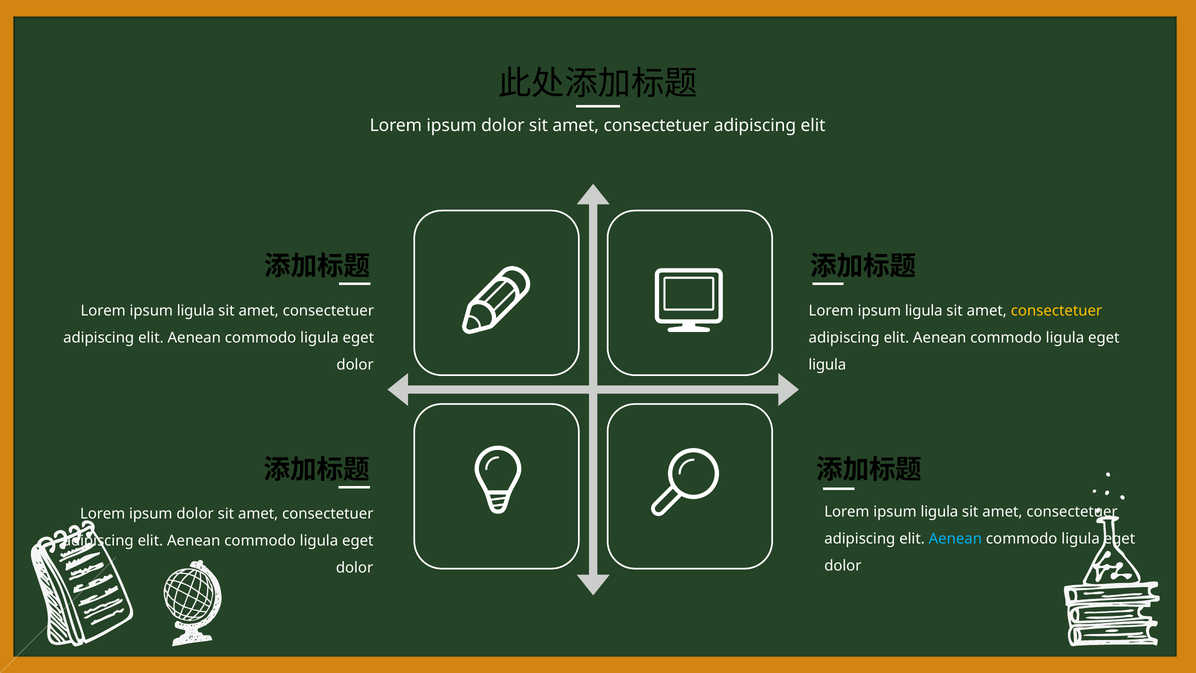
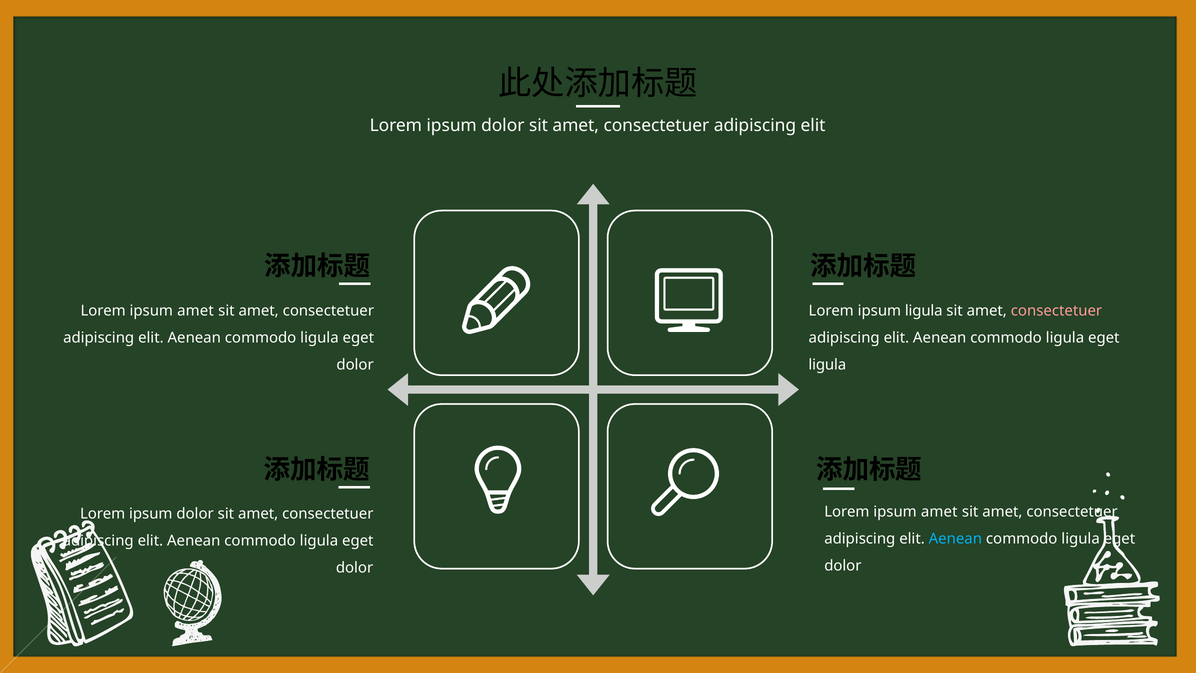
ligula: ligula -> amet (196, 310)
consectetuer colour: yellow -> pink (1056, 310)
ligula: ligula -> amet (939, 512)
